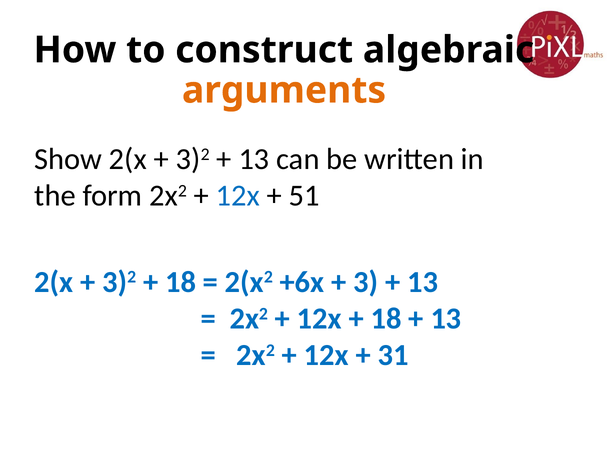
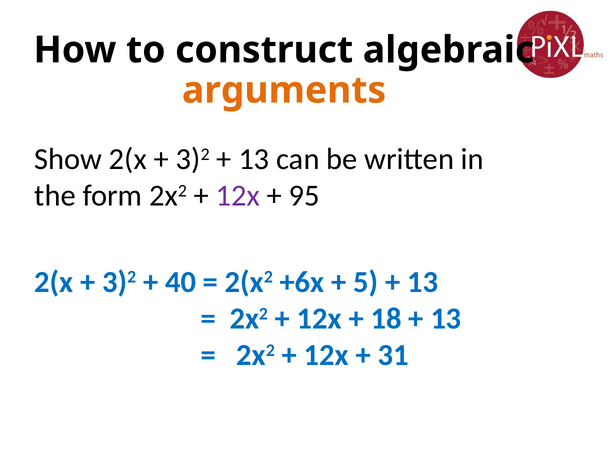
12x colour: blue -> purple (238, 196)
51: 51 -> 95 (304, 196)
18: 18 -> 40 (181, 282)
3: 3 -> 5 (366, 282)
